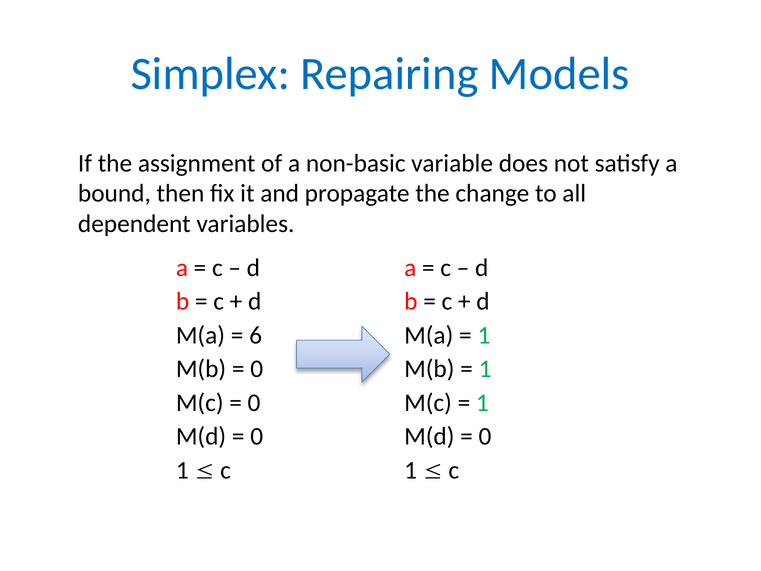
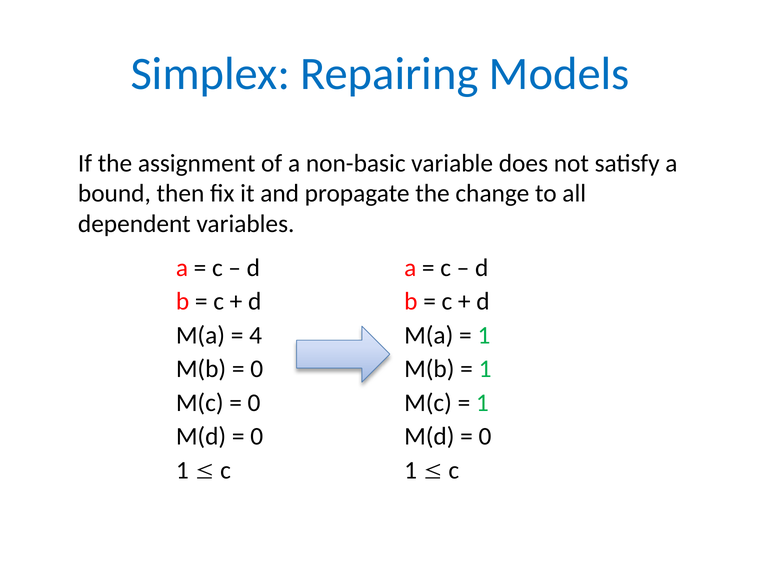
6: 6 -> 4 (256, 335)
